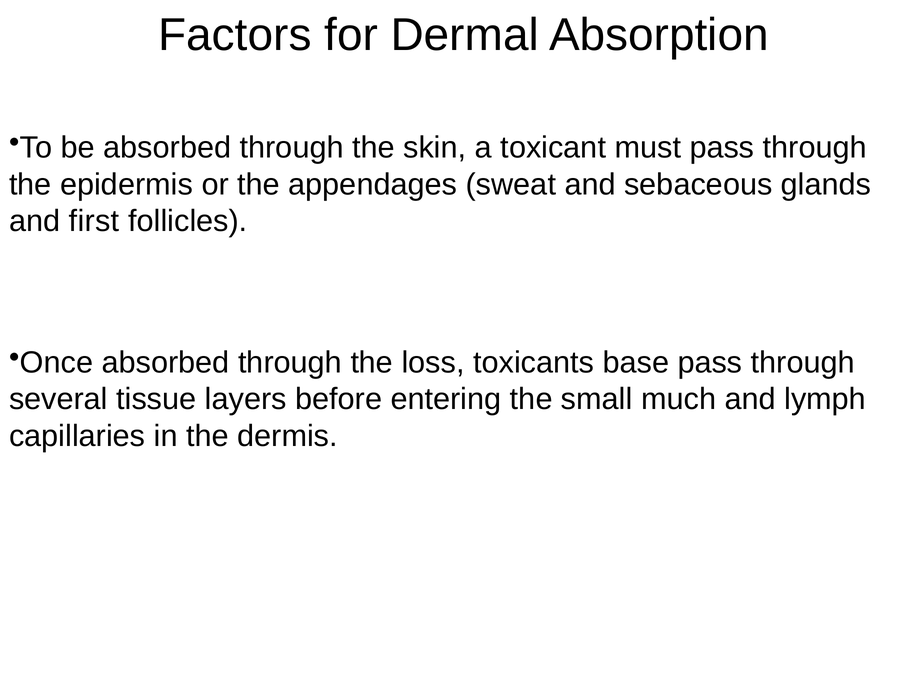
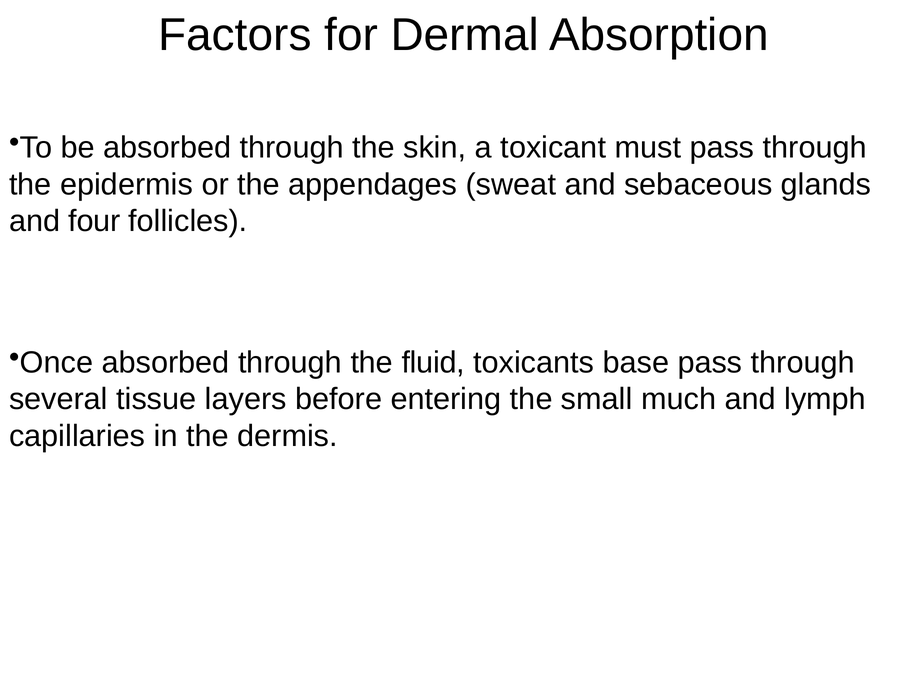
first: first -> four (94, 221)
loss: loss -> fluid (433, 362)
